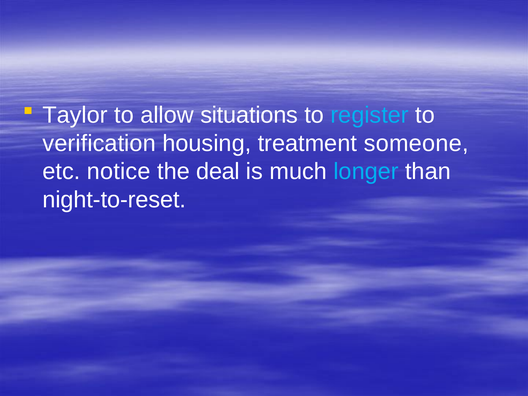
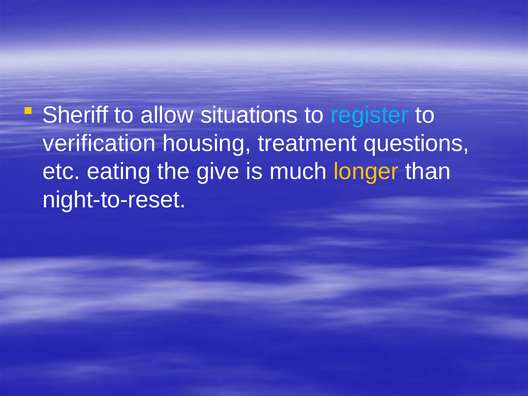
Taylor: Taylor -> Sheriff (75, 115)
someone: someone -> questions (416, 143)
notice: notice -> eating (119, 172)
deal: deal -> give (218, 172)
longer colour: light blue -> yellow (366, 172)
